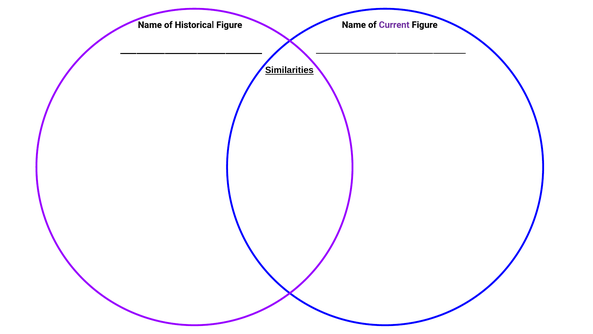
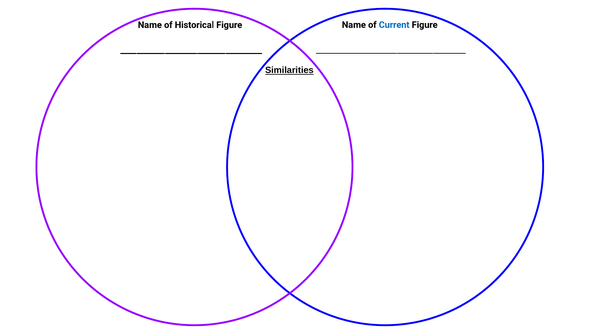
Current colour: purple -> blue (394, 25)
